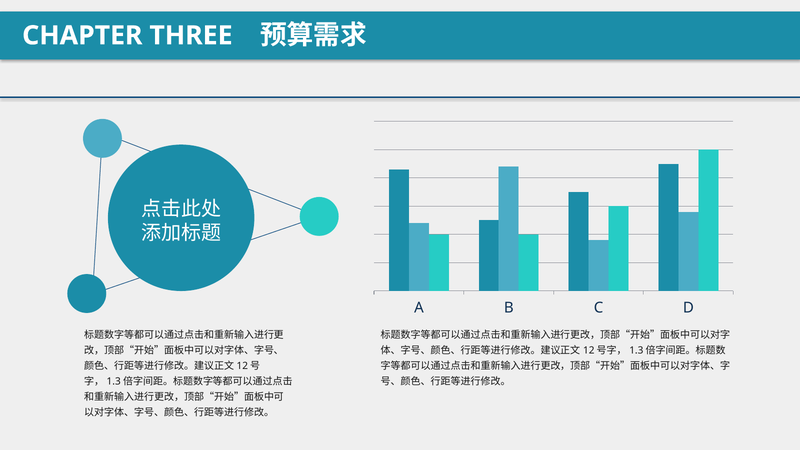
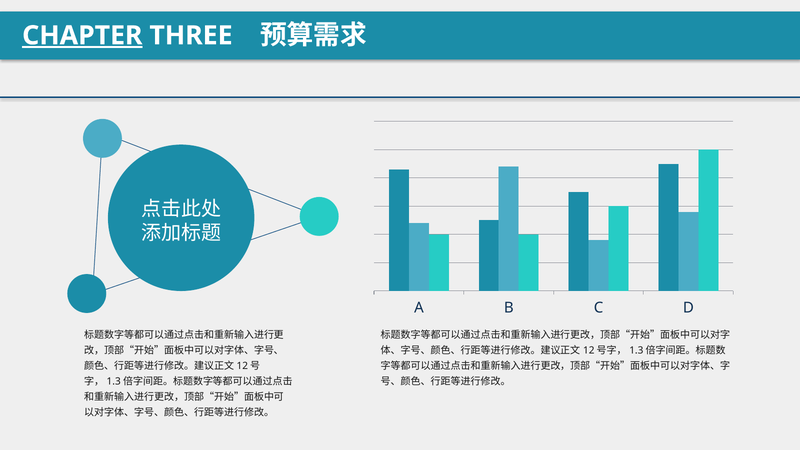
CHAPTER underline: none -> present (82, 36)
